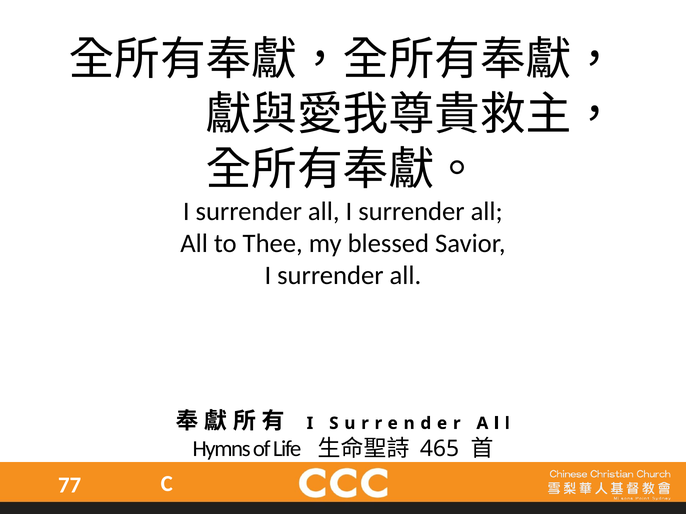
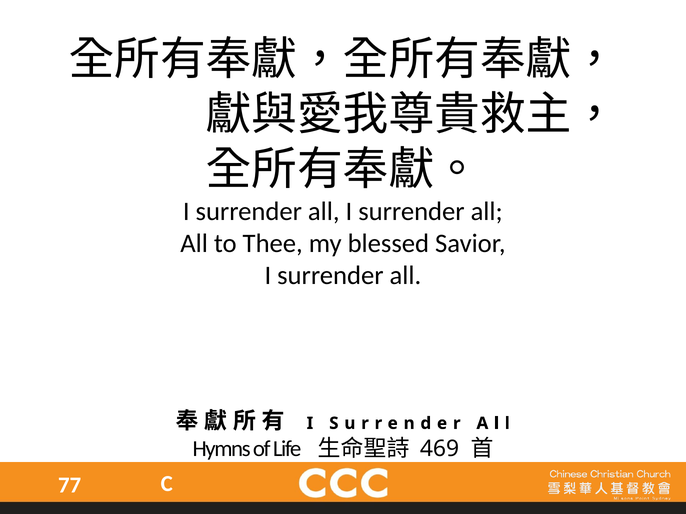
465: 465 -> 469 (440, 449)
